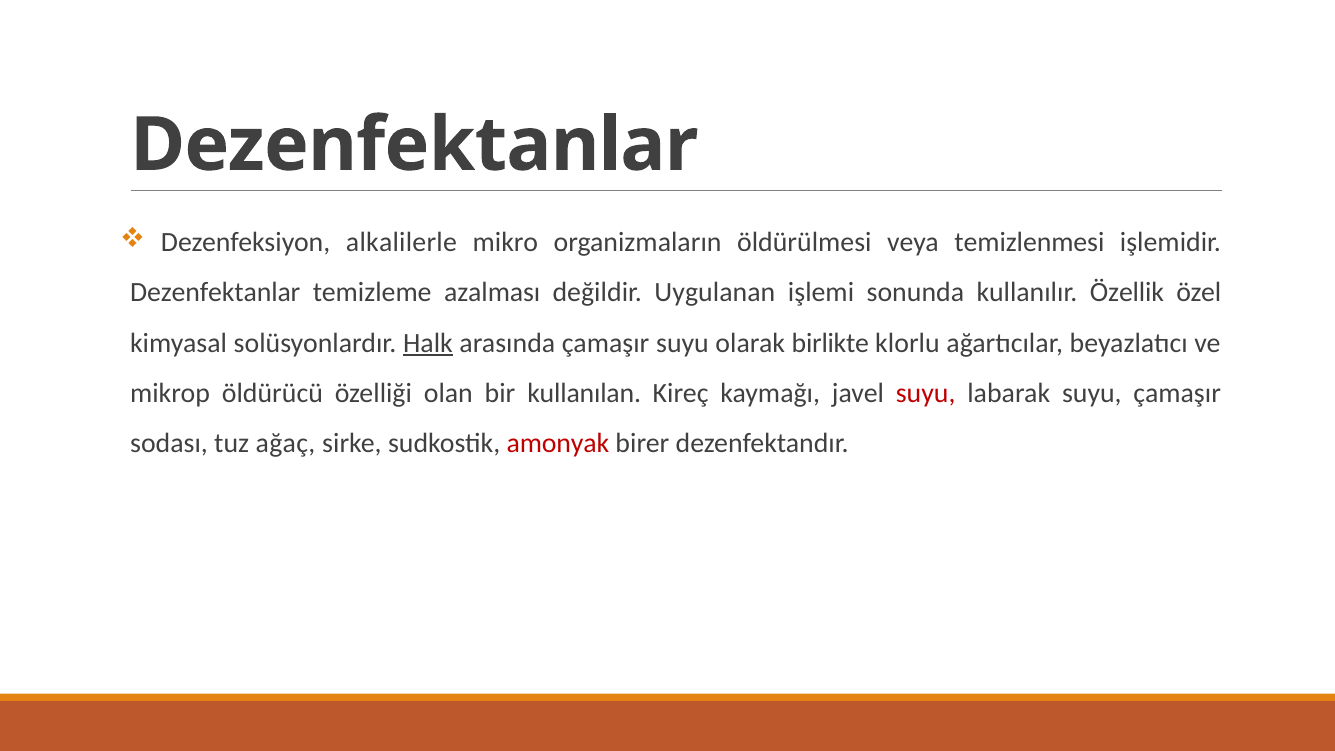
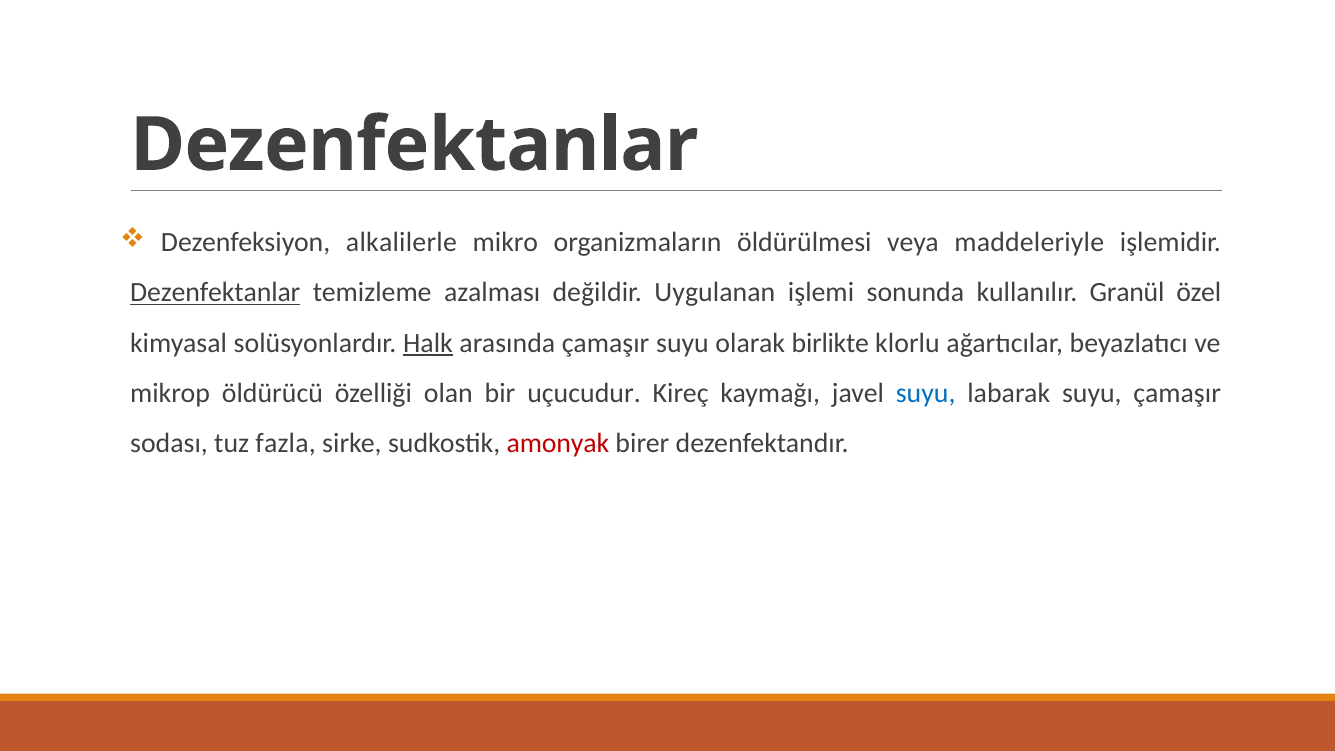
temizlenmesi: temizlenmesi -> maddeleriyle (1029, 243)
Dezenfektanlar underline: none -> present (215, 293)
Özellik: Özellik -> Granül (1127, 293)
kullanılan: kullanılan -> uçucudur (584, 393)
suyu colour: red -> blue (926, 393)
ağaç: ağaç -> fazla (286, 443)
